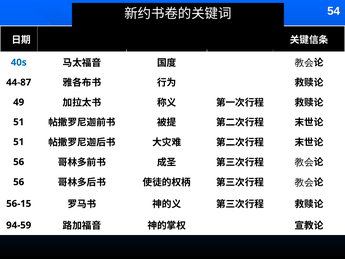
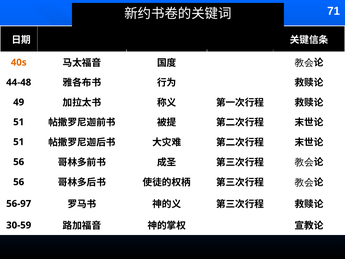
54: 54 -> 71 (334, 11)
40s colour: blue -> orange (19, 62)
44-87: 44-87 -> 44-48 (19, 82)
56-15: 56-15 -> 56-97 (19, 203)
94-59: 94-59 -> 30-59 (19, 225)
